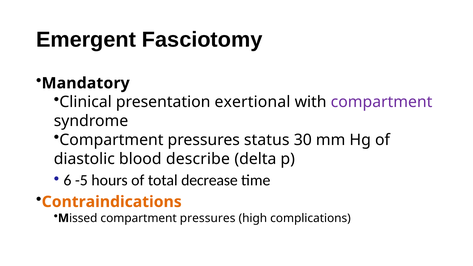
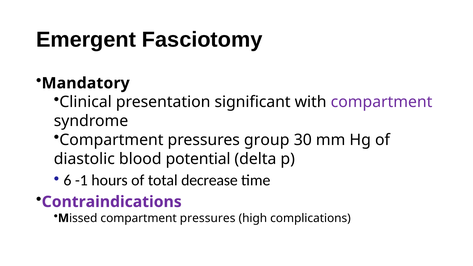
exertional: exertional -> significant (253, 102)
status: status -> group (267, 140)
describe: describe -> potential (198, 159)
-5: -5 -> -1 (81, 180)
Contraindications colour: orange -> purple (112, 202)
